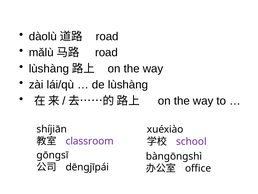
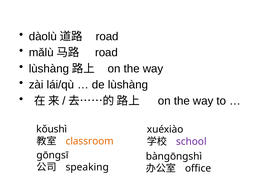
shíjiān: shíjiān -> kǒushì (52, 129)
classroom colour: purple -> orange (90, 141)
dēngjīpái: dēngjīpái -> speaking (87, 167)
